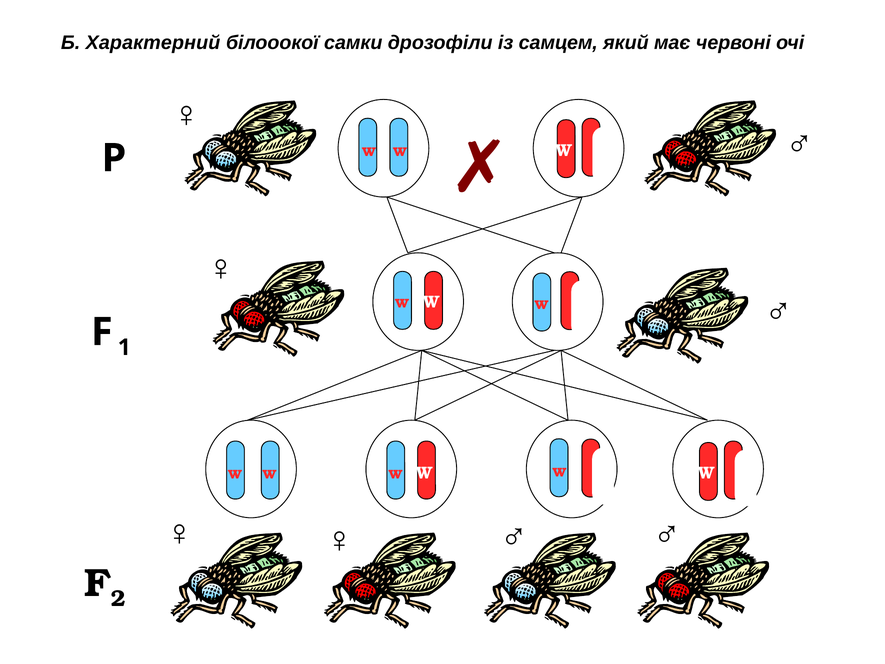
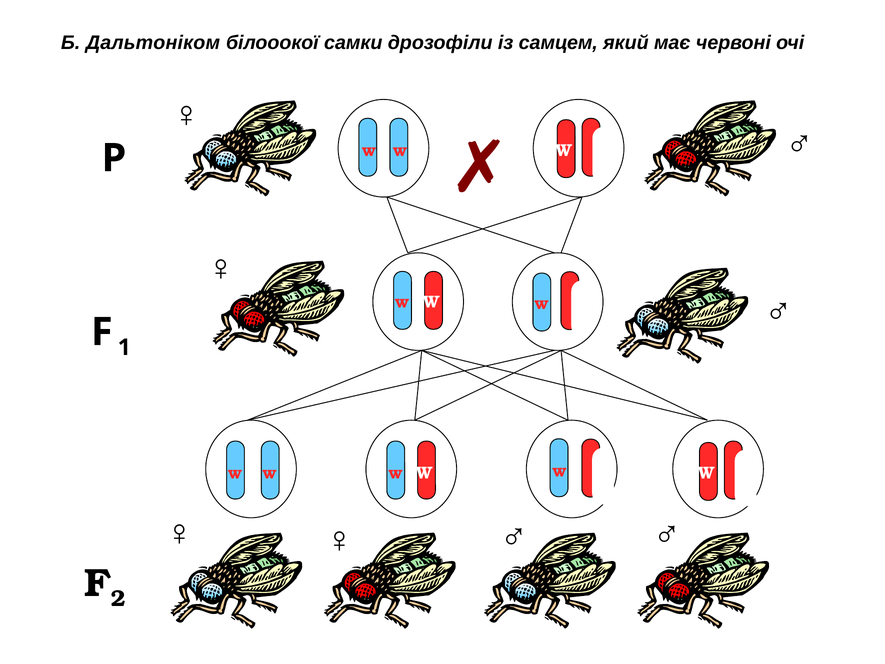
Характерний: Характерний -> Дальтоніком (153, 43)
